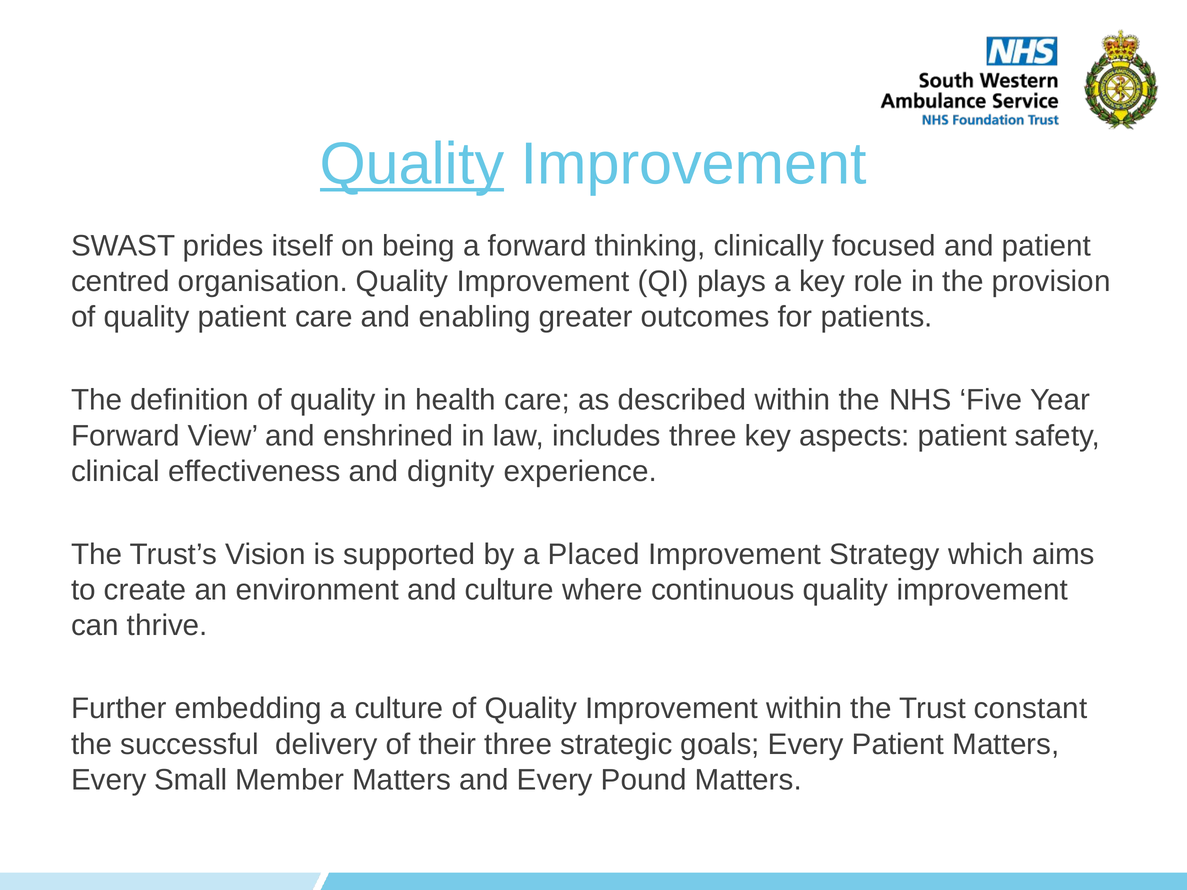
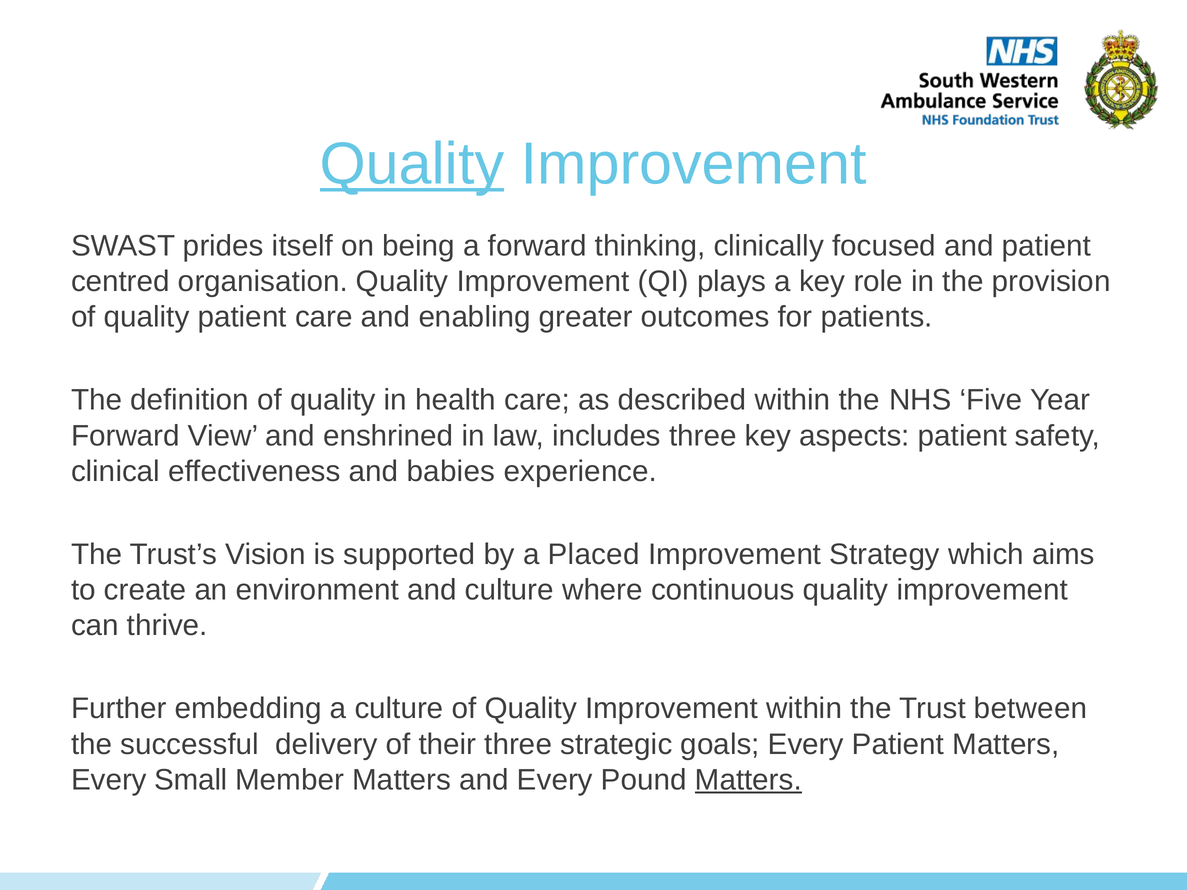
dignity: dignity -> babies (451, 471)
constant: constant -> between (1031, 709)
Matters underline: none -> present (748, 780)
